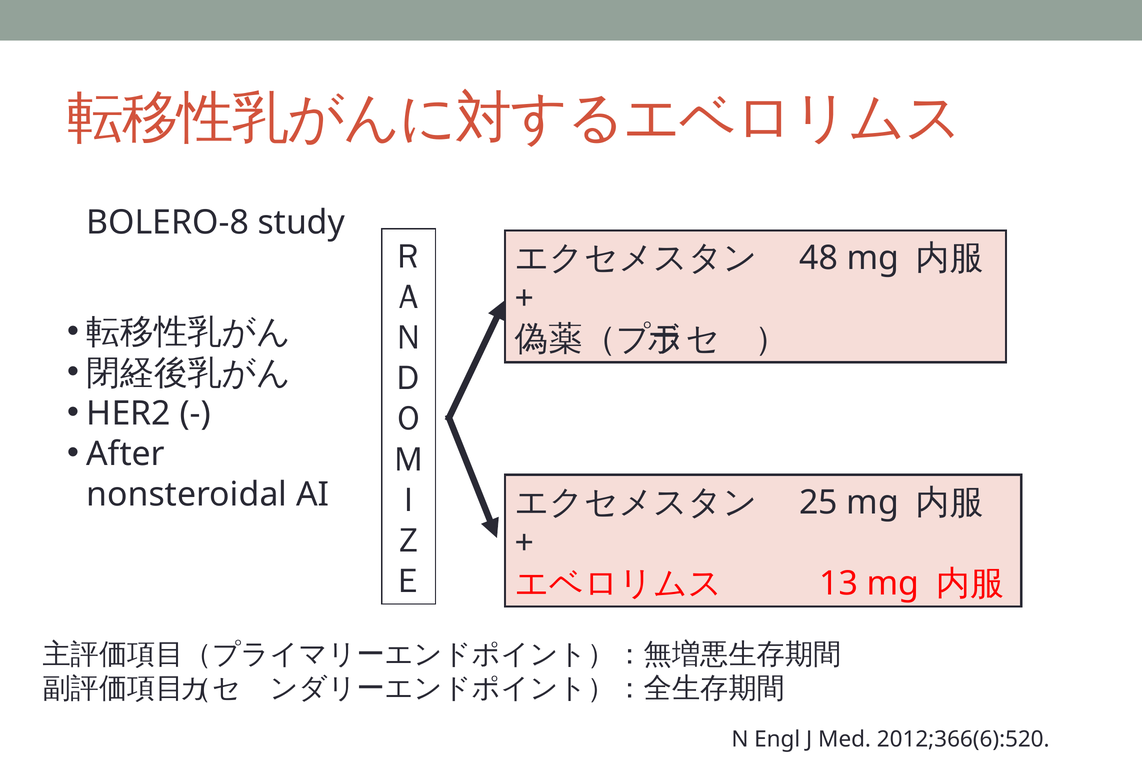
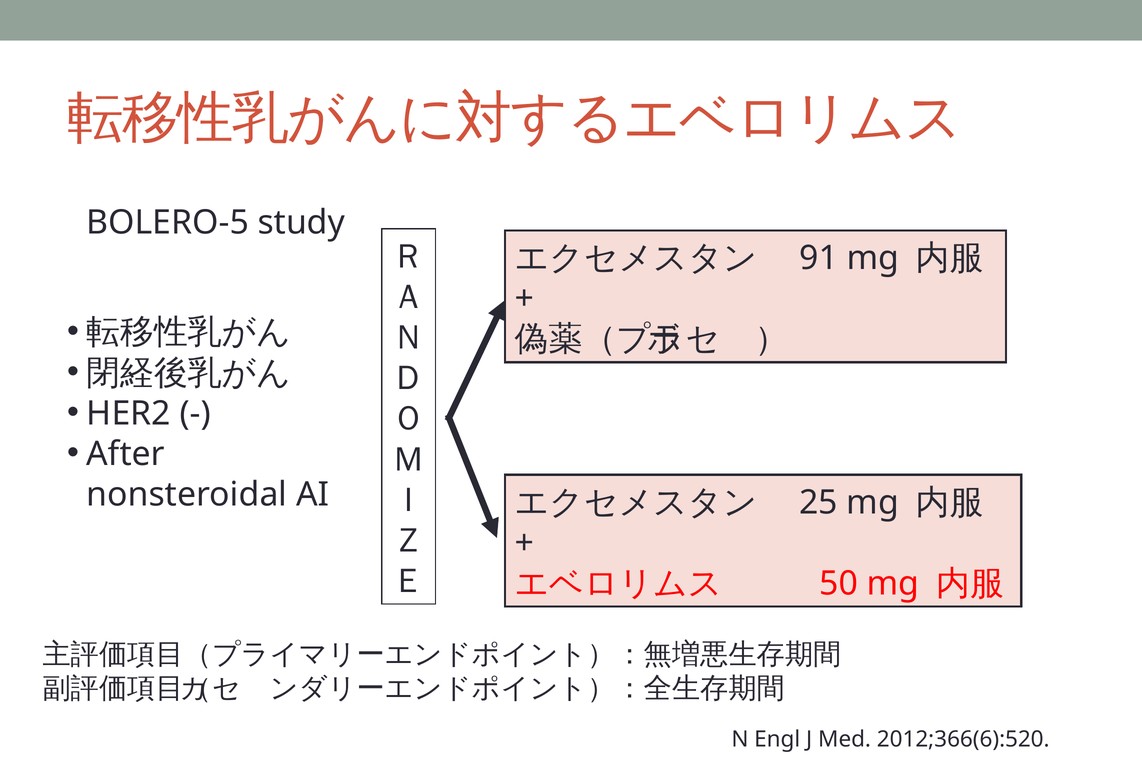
BOLERO-8: BOLERO-8 -> BOLERO-5 (168, 223)
48: 48 -> 91 (819, 258)
13: 13 -> 50 (839, 584)
